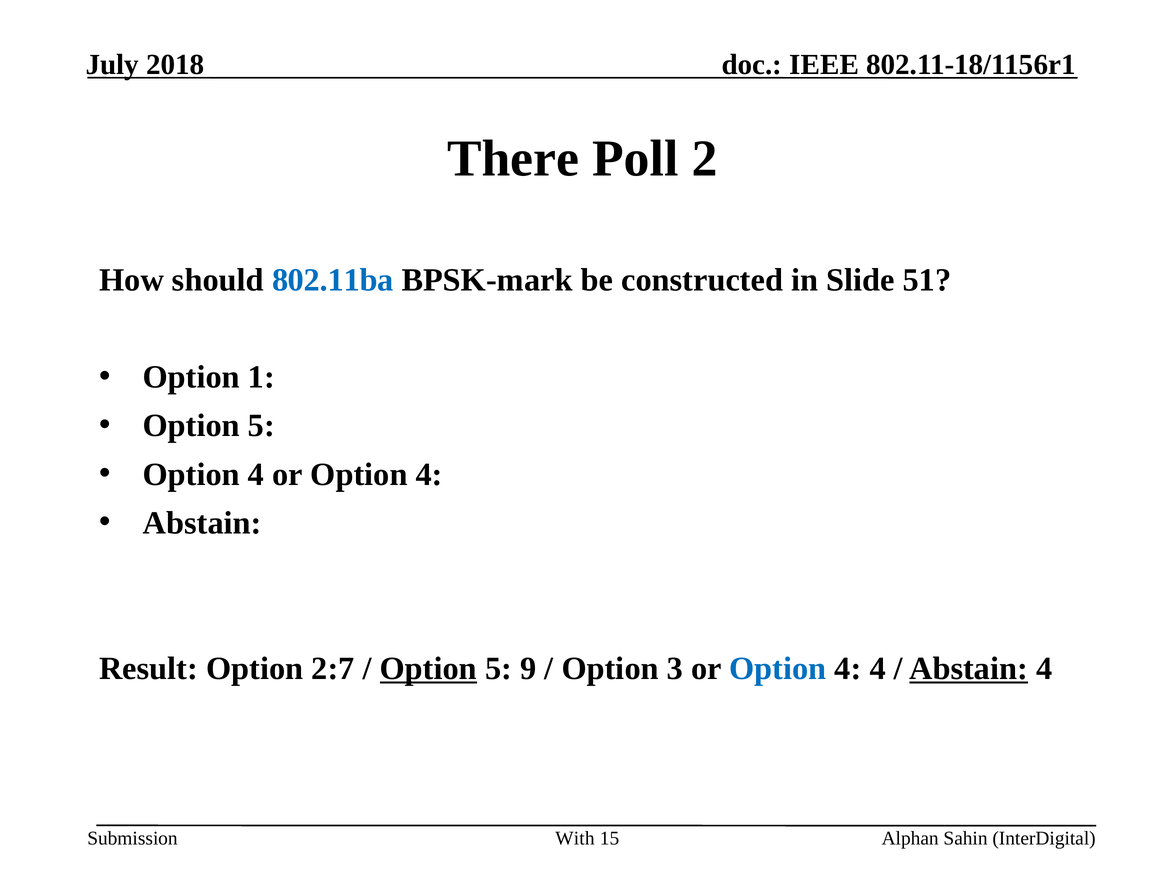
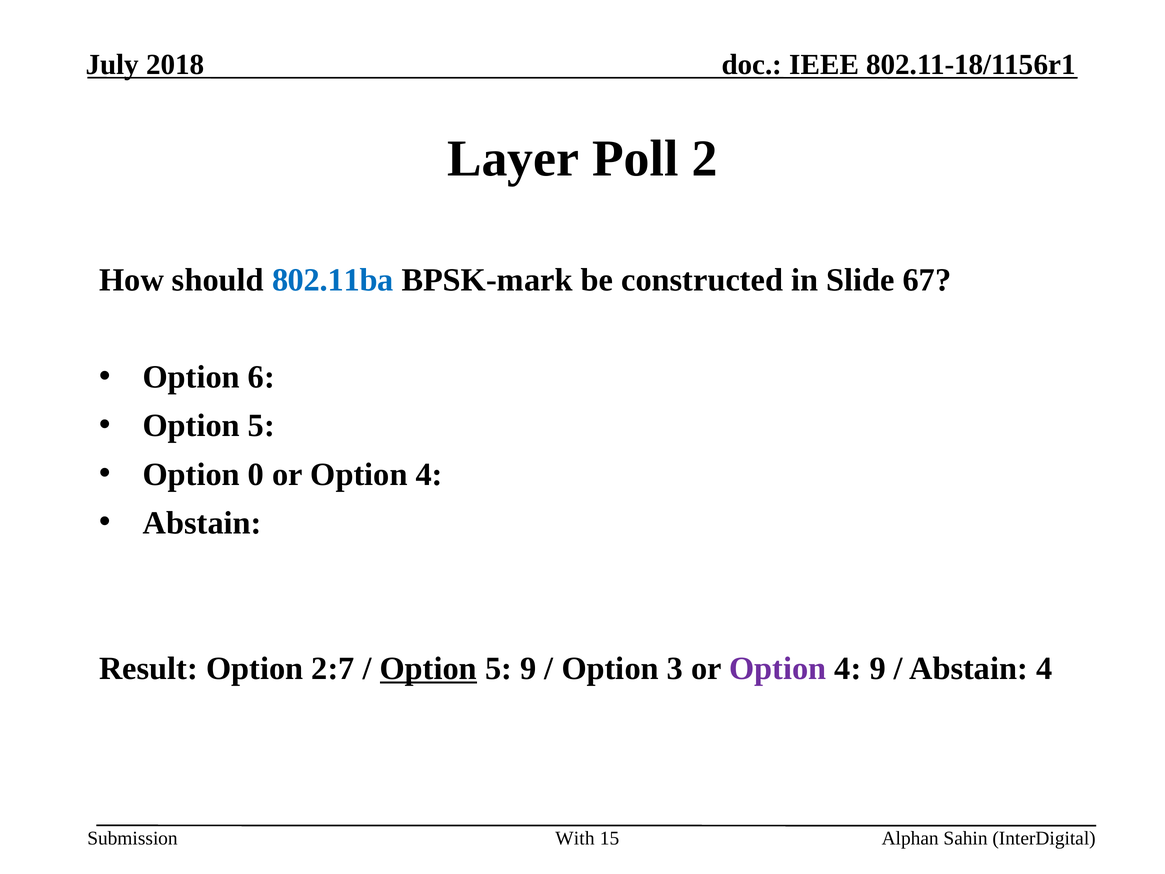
There: There -> Layer (513, 159)
51: 51 -> 67 (927, 280)
1: 1 -> 6 (261, 377)
4: 4 -> 0 (256, 474)
Option colour: blue -> purple (778, 669)
4 4: 4 -> 9 (878, 669)
Abstain underline: present -> none (969, 669)
